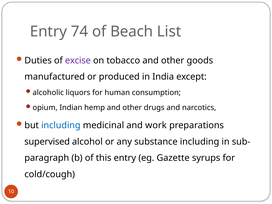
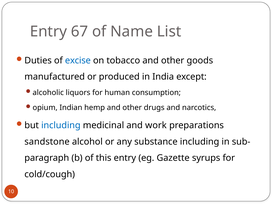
74: 74 -> 67 (80, 31)
Beach: Beach -> Name (132, 31)
excise colour: purple -> blue (78, 60)
supervised: supervised -> sandstone (47, 142)
